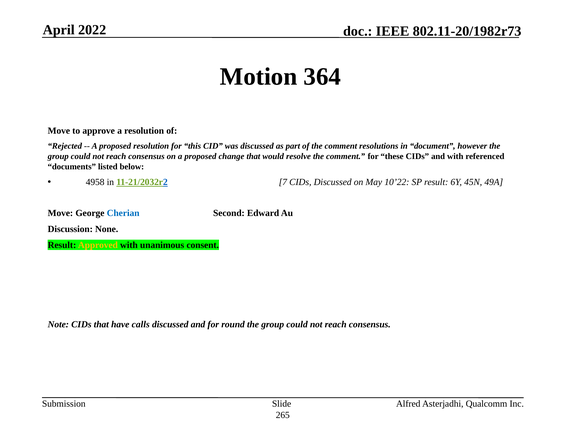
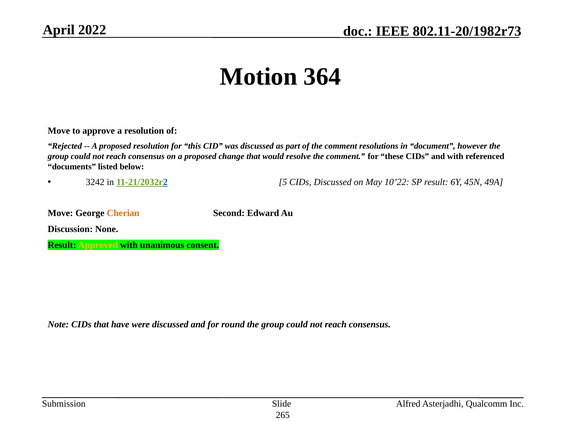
4958: 4958 -> 3242 (95, 182)
7: 7 -> 5 (283, 182)
Cherian colour: blue -> orange (123, 213)
calls: calls -> were (141, 324)
